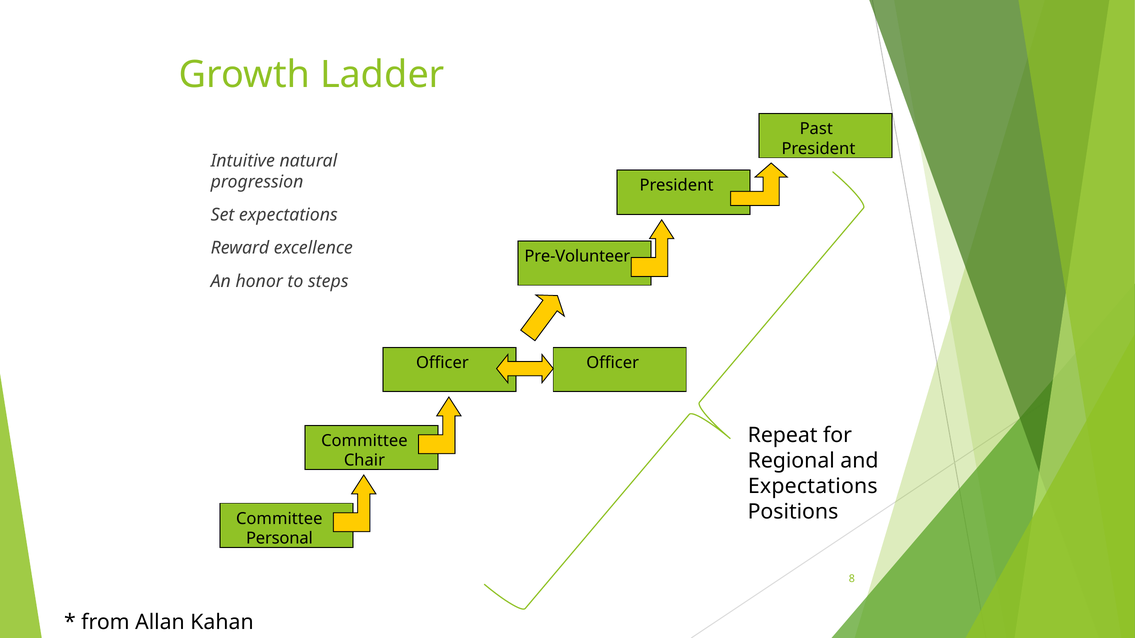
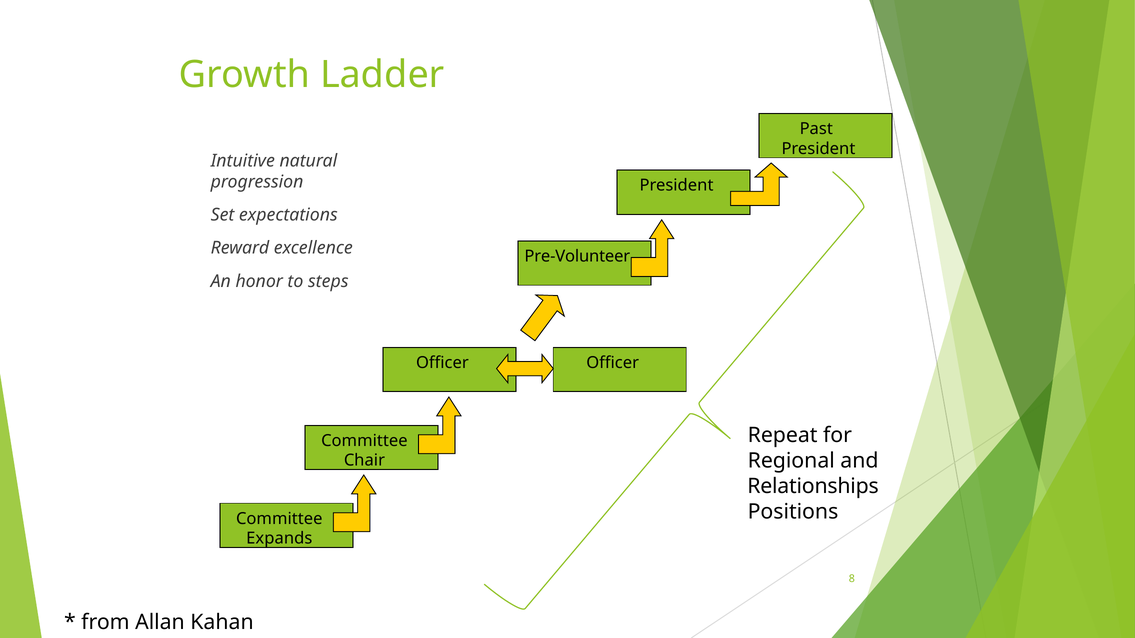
Expectations: Expectations -> Relationships (813, 487)
Personal: Personal -> Expands (279, 539)
